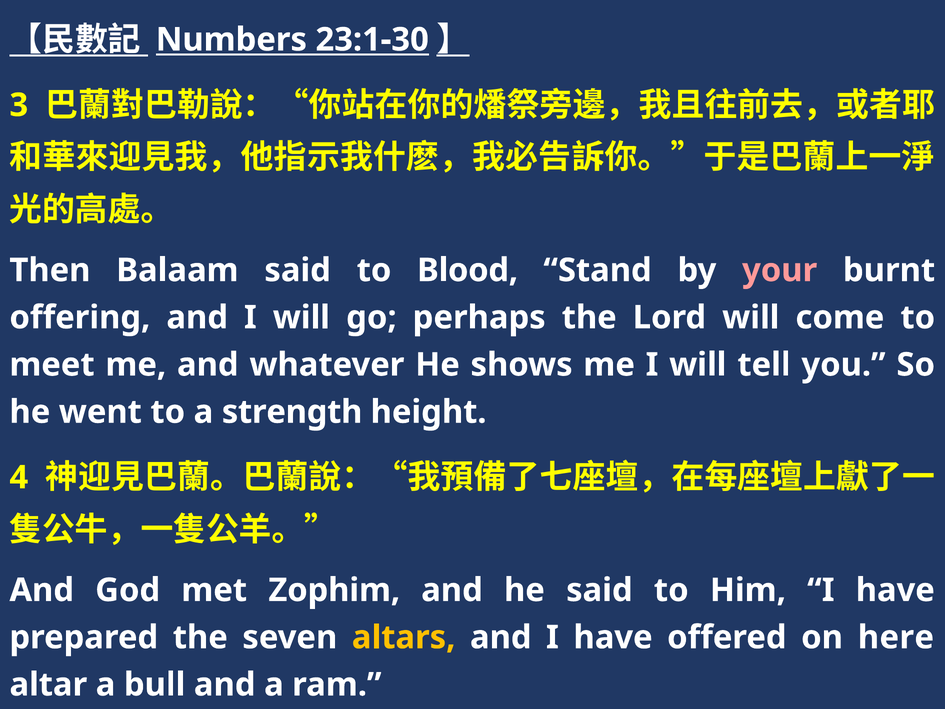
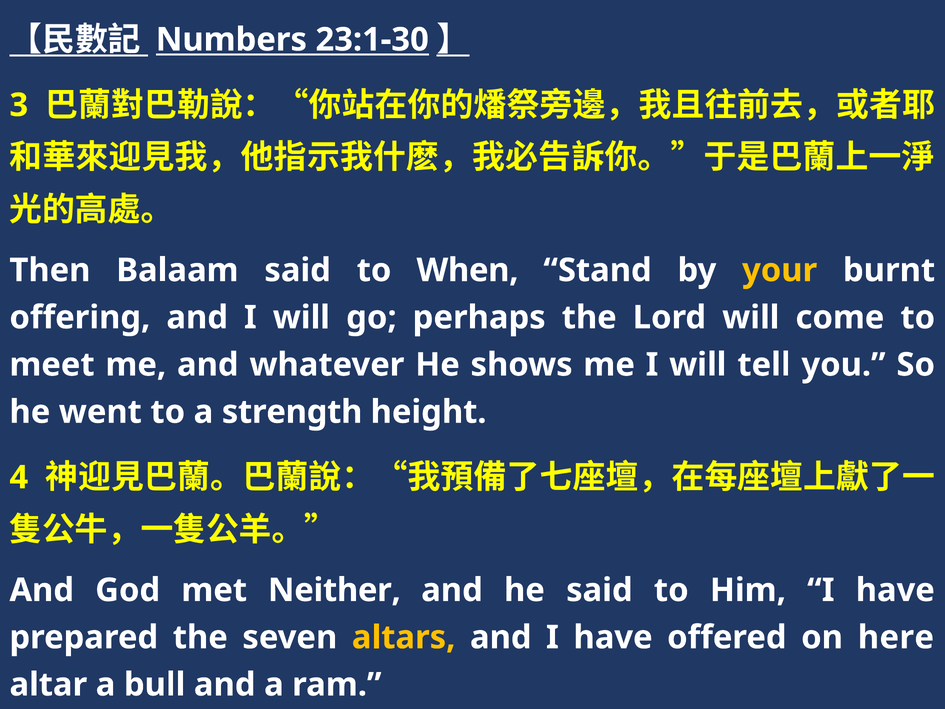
Blood: Blood -> When (468, 270)
your colour: pink -> yellow (780, 270)
Zophim: Zophim -> Neither (334, 590)
